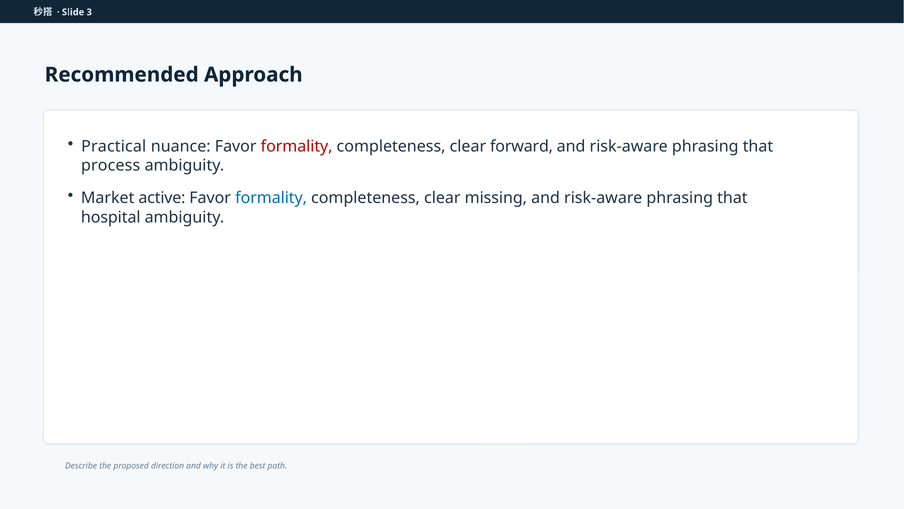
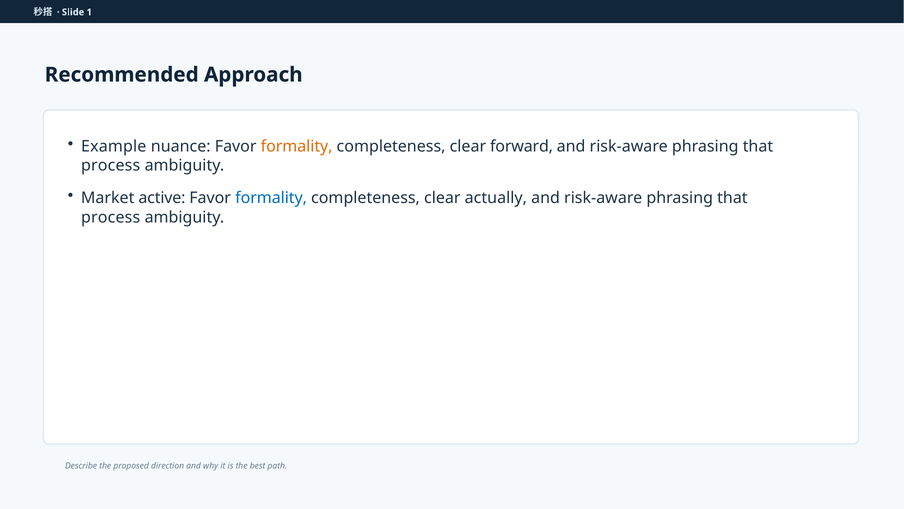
3: 3 -> 1 (89, 12)
Practical: Practical -> Example (114, 146)
formality colour: red -> orange (297, 146)
missing: missing -> actually (496, 198)
hospital: hospital -> process (111, 217)
